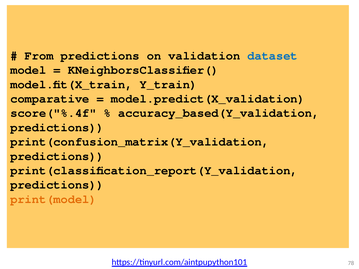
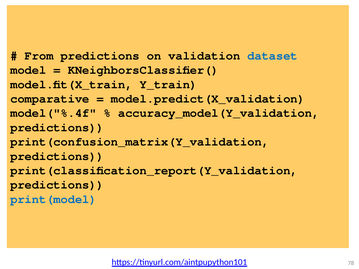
score("%.4f: score("%.4f -> model("%.4f (53, 113)
accuracy_based(Y_validation: accuracy_based(Y_validation -> accuracy_model(Y_validation (219, 113)
print(model colour: orange -> blue (53, 199)
